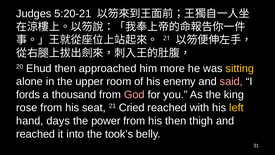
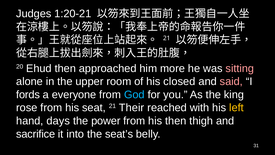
5:20-21: 5:20-21 -> 1:20-21 (73, 14)
sitting colour: yellow -> pink (240, 68)
enemy: enemy -> closed (179, 81)
thousand: thousand -> everyone (74, 94)
God colour: pink -> light blue (134, 94)
Cried: Cried -> Their (132, 108)
reached: reached -> sacrifice (36, 134)
took’s: took’s -> seat’s (119, 134)
